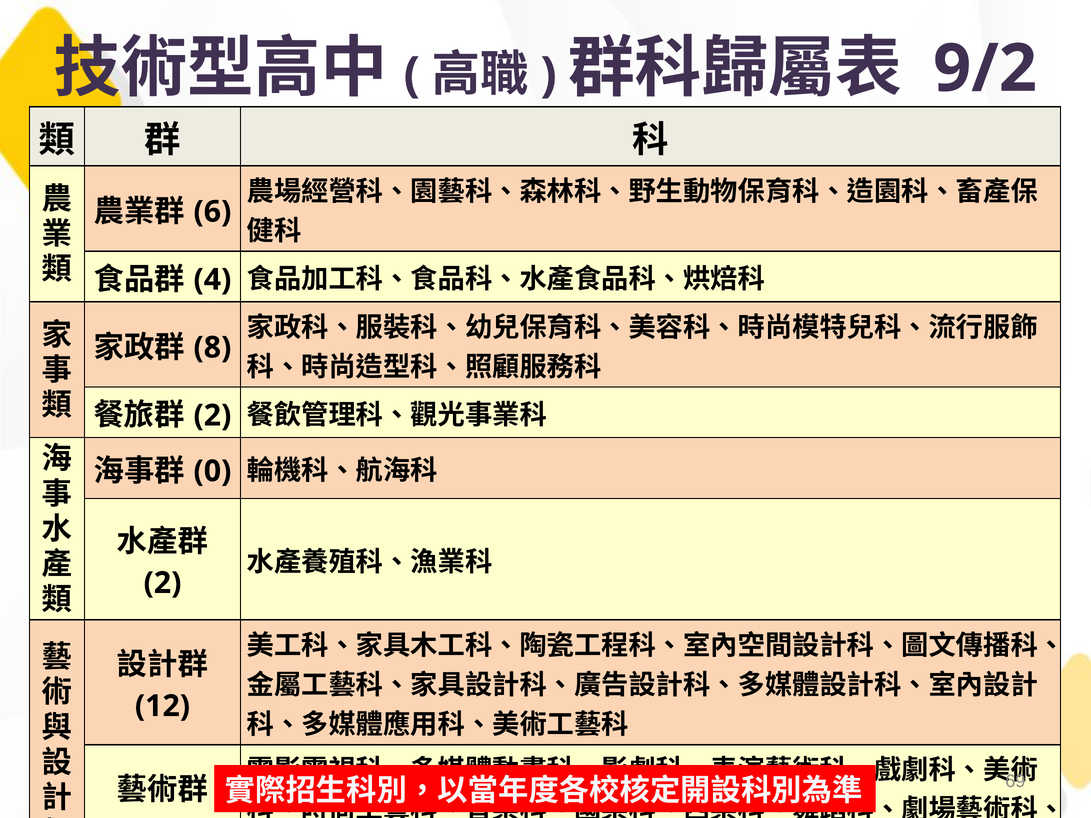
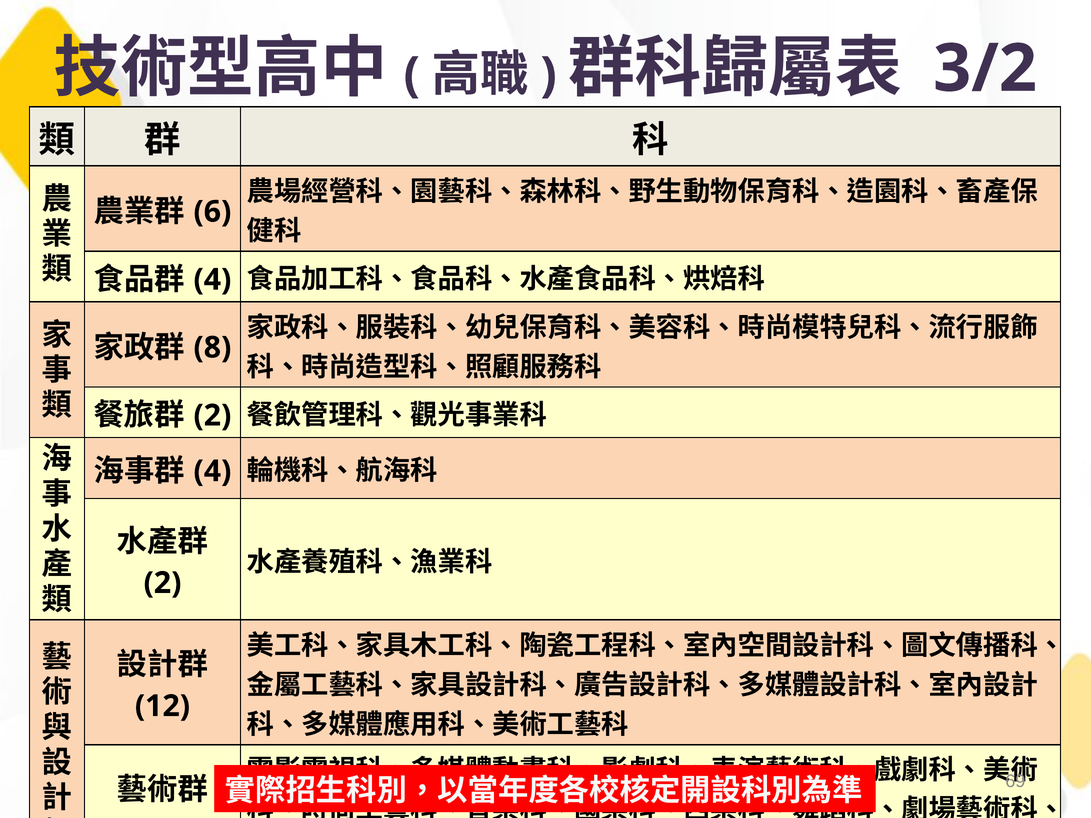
9/2: 9/2 -> 3/2 (985, 69)
0: 0 -> 4 (212, 471)
